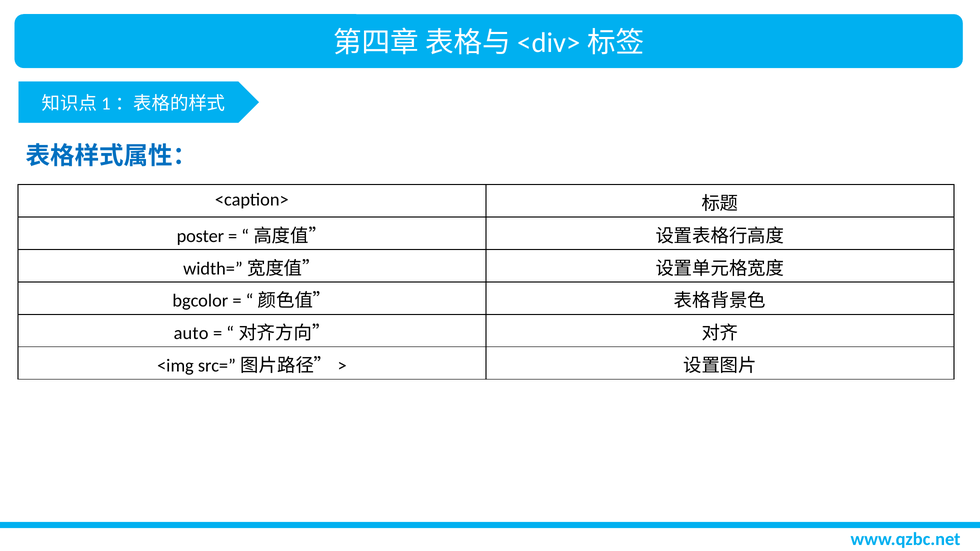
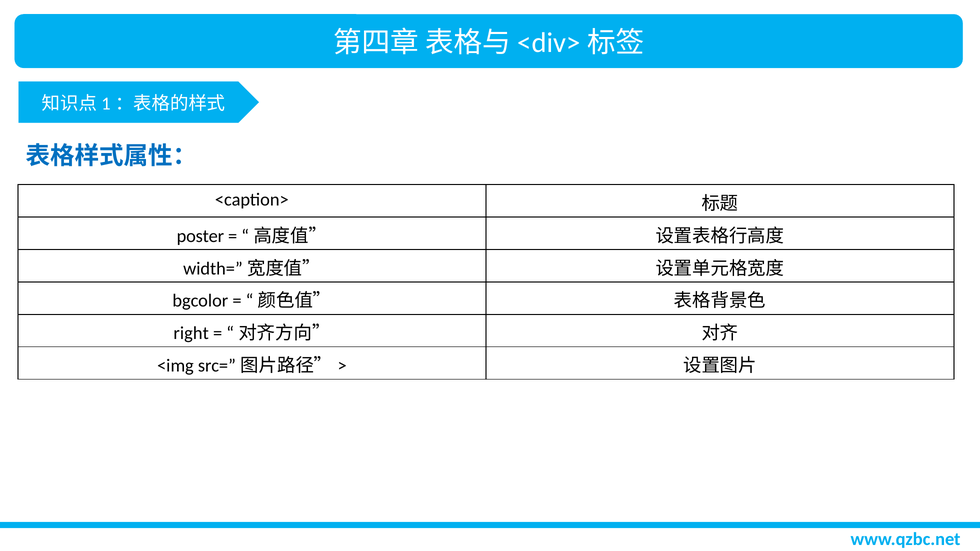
auto: auto -> right (191, 333)
